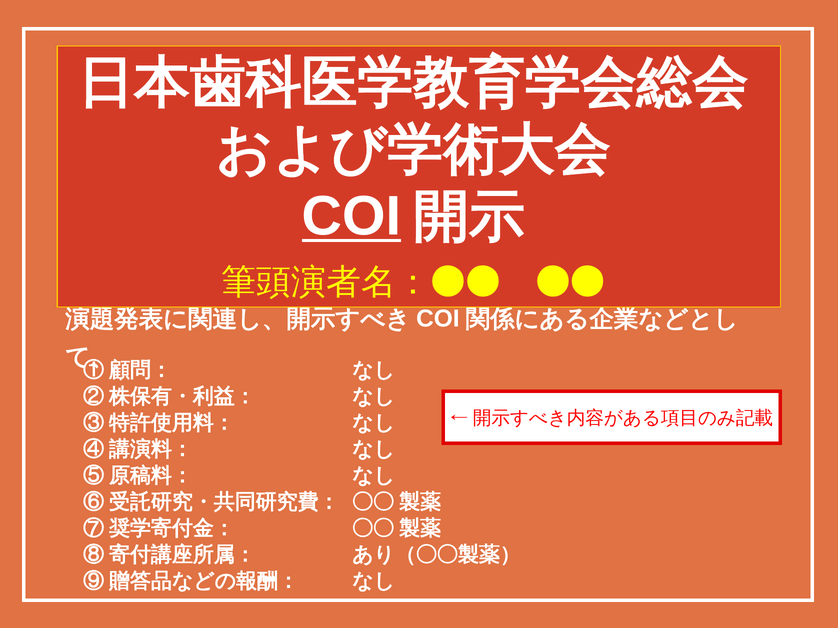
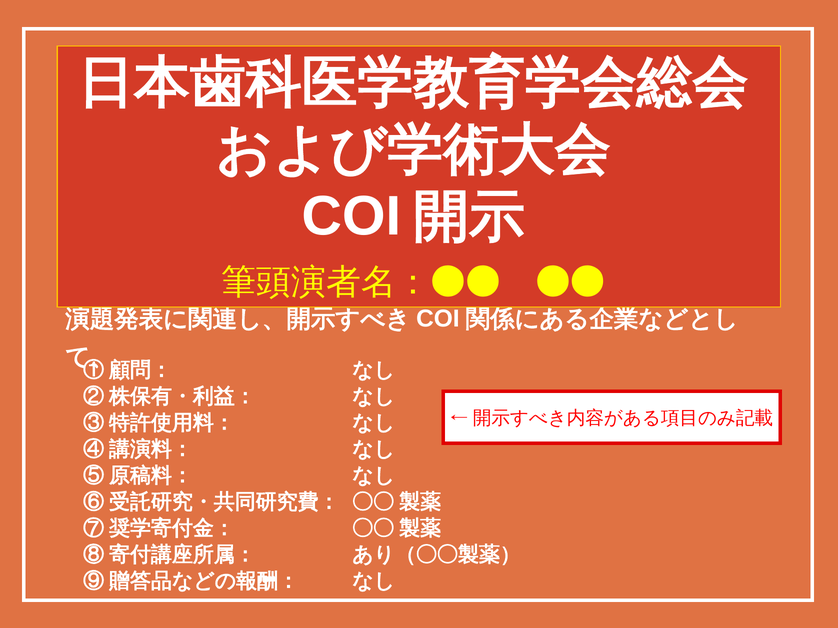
COI underline: present -> none (352, 217)
